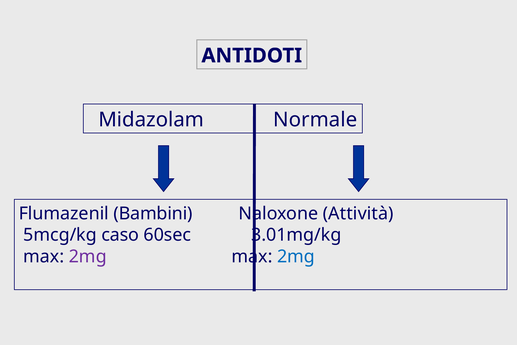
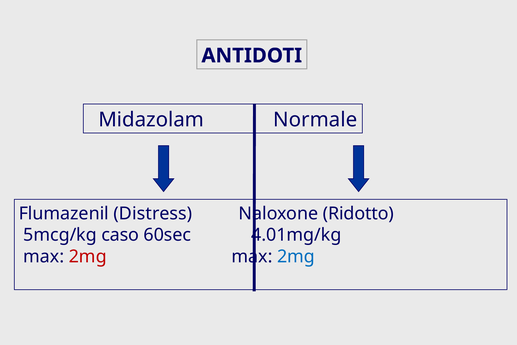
Bambini: Bambini -> Distress (153, 213)
Attività: Attività -> Ridotto (358, 213)
3.01mg/kg: 3.01mg/kg -> 4.01mg/kg (296, 235)
2mg colour: purple -> red (88, 256)
